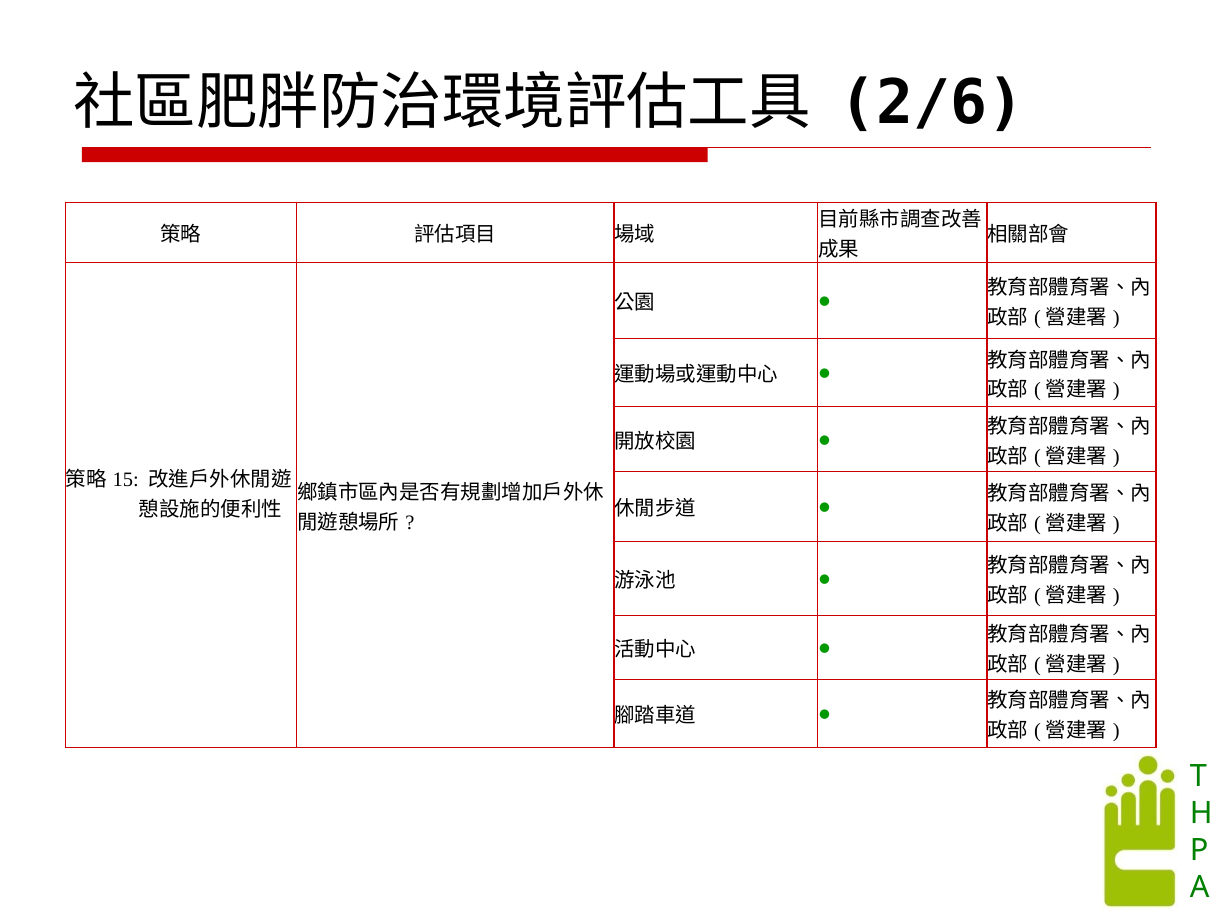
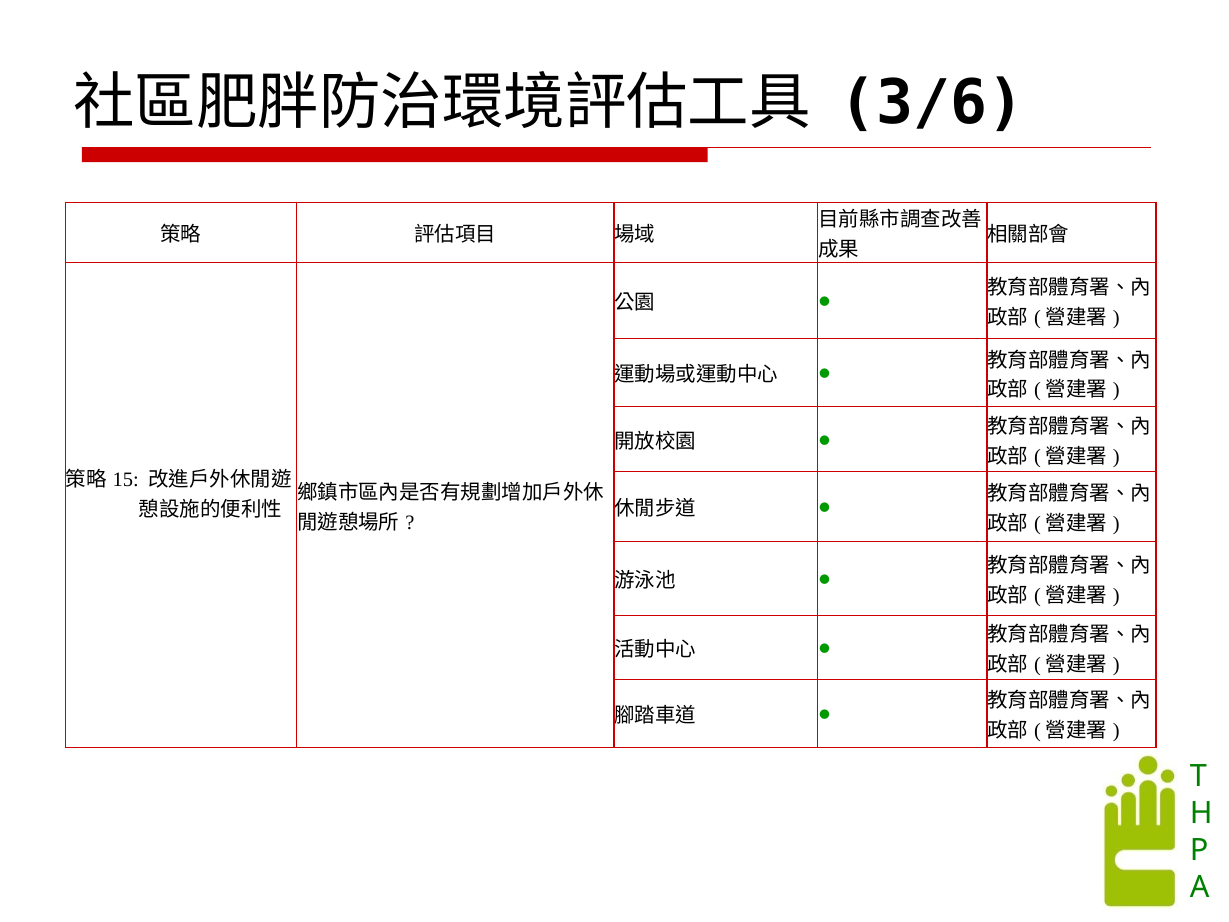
2/6: 2/6 -> 3/6 (932, 103)
